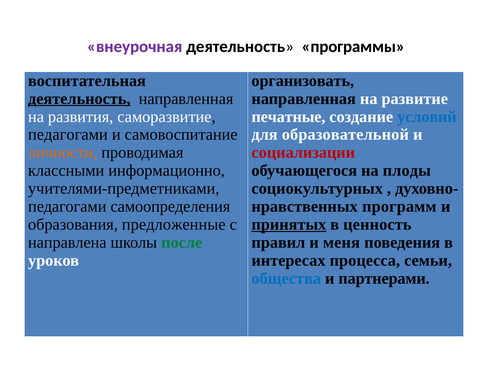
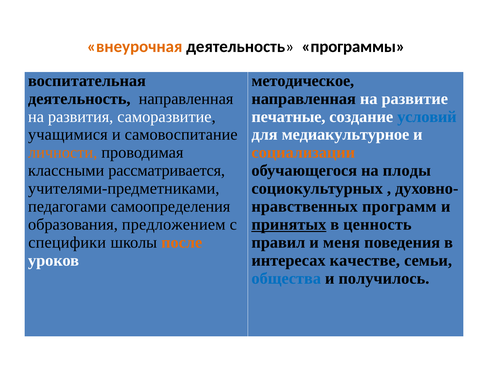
внеурочная colour: purple -> orange (135, 47)
организовать: организовать -> методическое (303, 81)
деятельность underline: present -> none (79, 99)
педагогами: педагогами -> учащимися (68, 135)
образовательной: образовательной -> медиакультурное (345, 135)
социализации colour: red -> orange (303, 153)
информационно: информационно -> рассматривается (167, 171)
предложенные: предложенные -> предложением (174, 225)
направлена: направлена -> специфики (67, 243)
после colour: green -> orange (182, 243)
процесса: процесса -> качестве (365, 260)
партнерами: партнерами -> получилось (384, 278)
